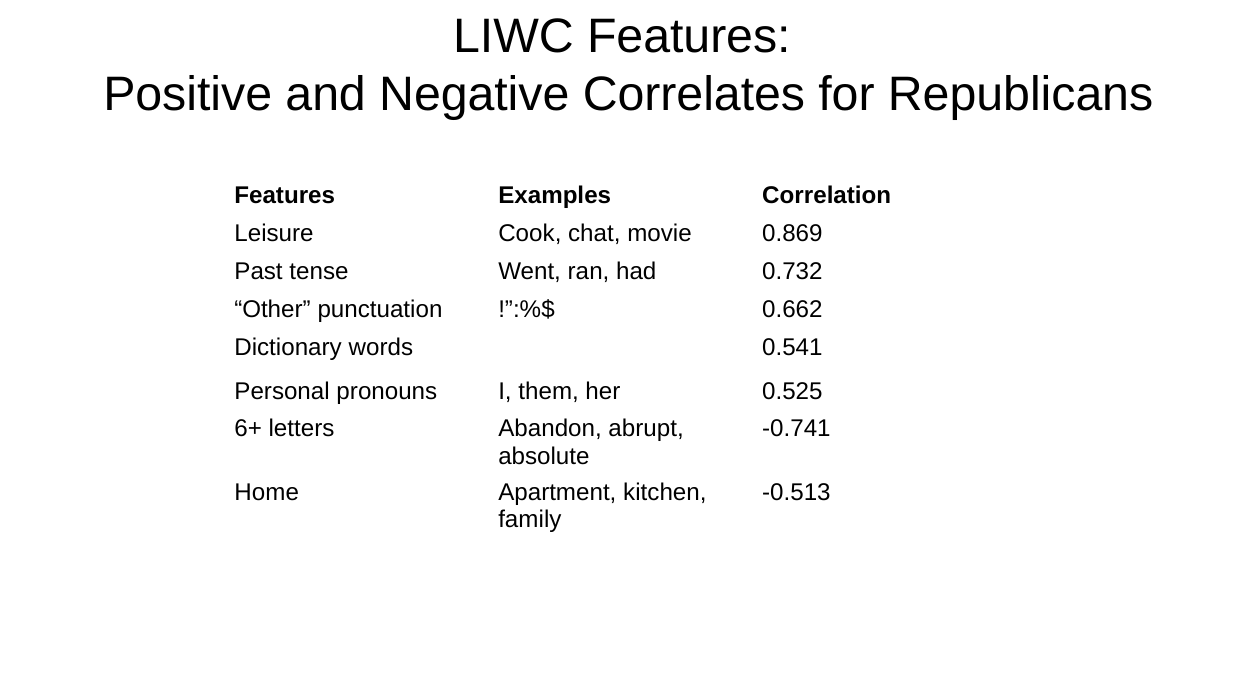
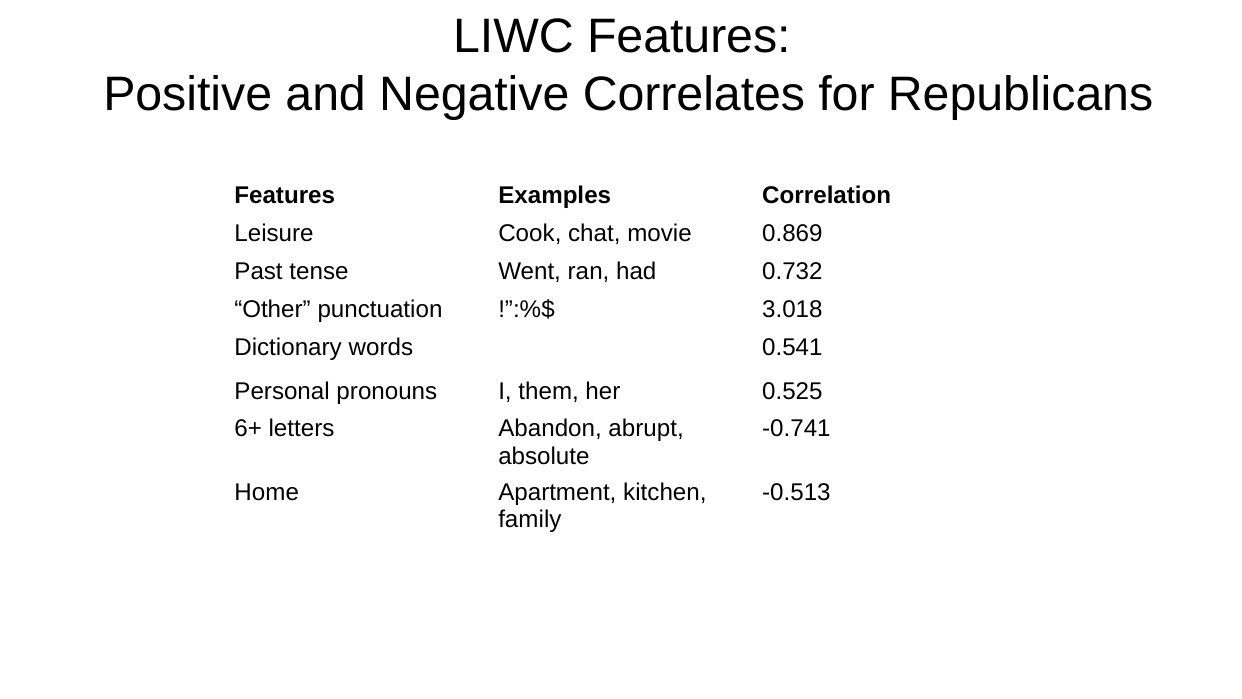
0.662: 0.662 -> 3.018 (792, 309)
